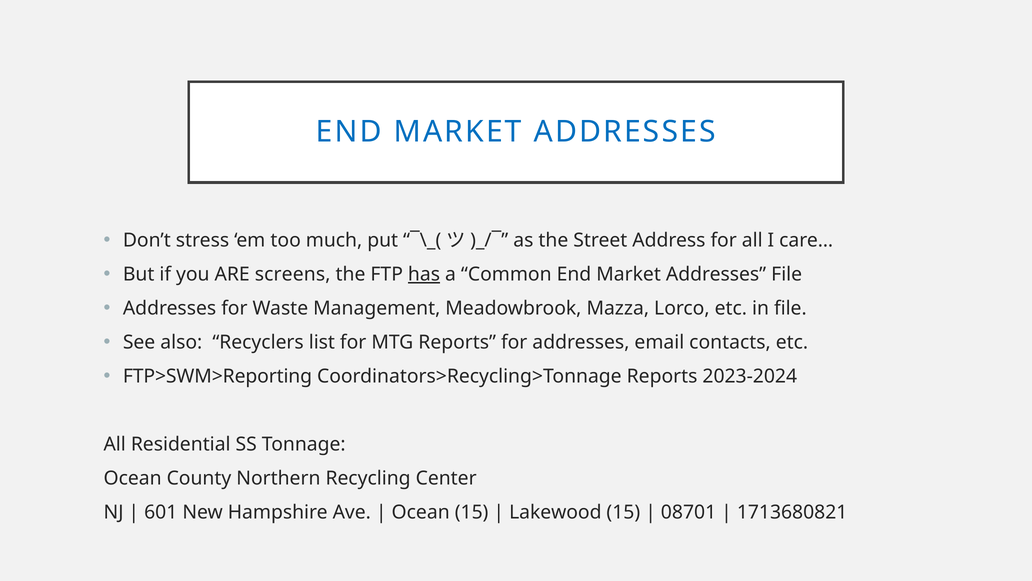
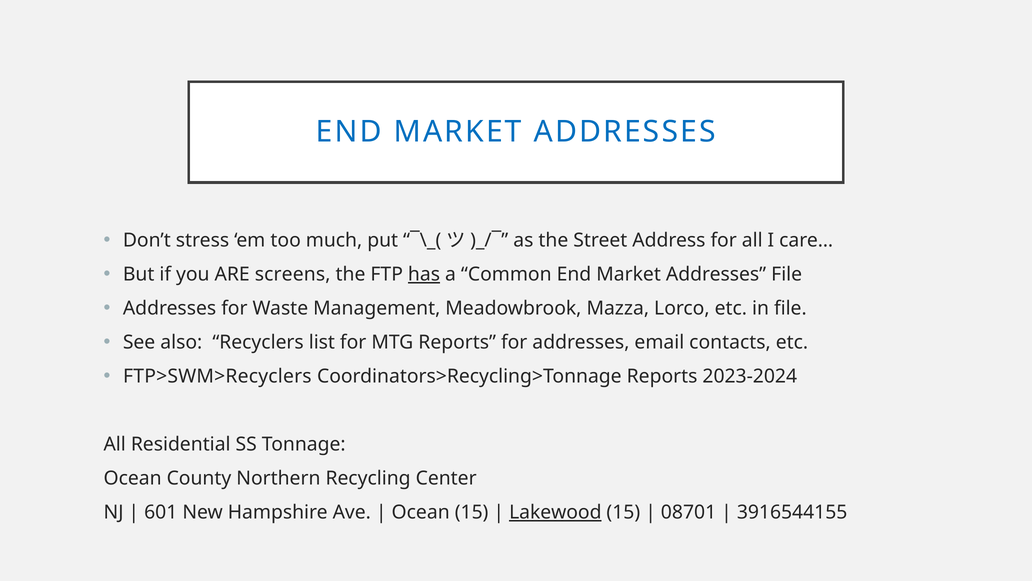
FTP>SWM>Reporting: FTP>SWM>Reporting -> FTP>SWM>Recyclers (217, 376)
Lakewood underline: none -> present (555, 512)
1713680821: 1713680821 -> 3916544155 (792, 512)
